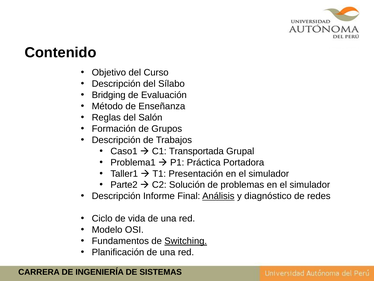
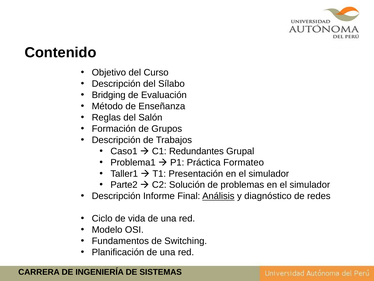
Transportada: Transportada -> Redundantes (196, 151)
Portadora: Portadora -> Formateo (244, 162)
Switching underline: present -> none (186, 241)
